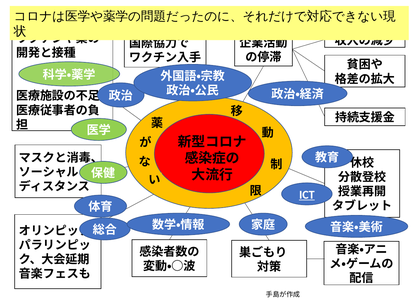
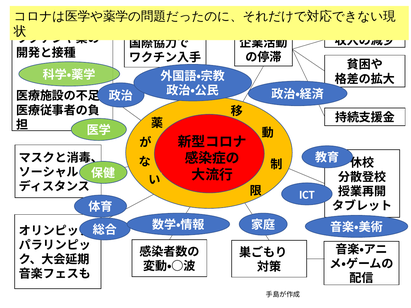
ICT underline: present -> none (307, 195)
